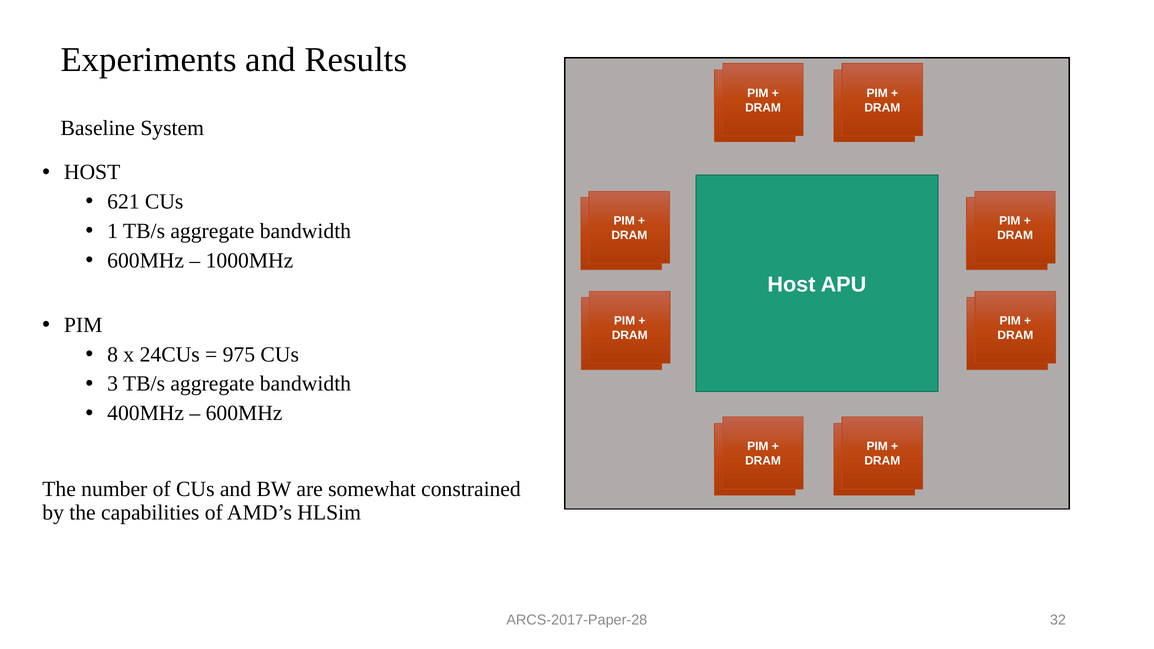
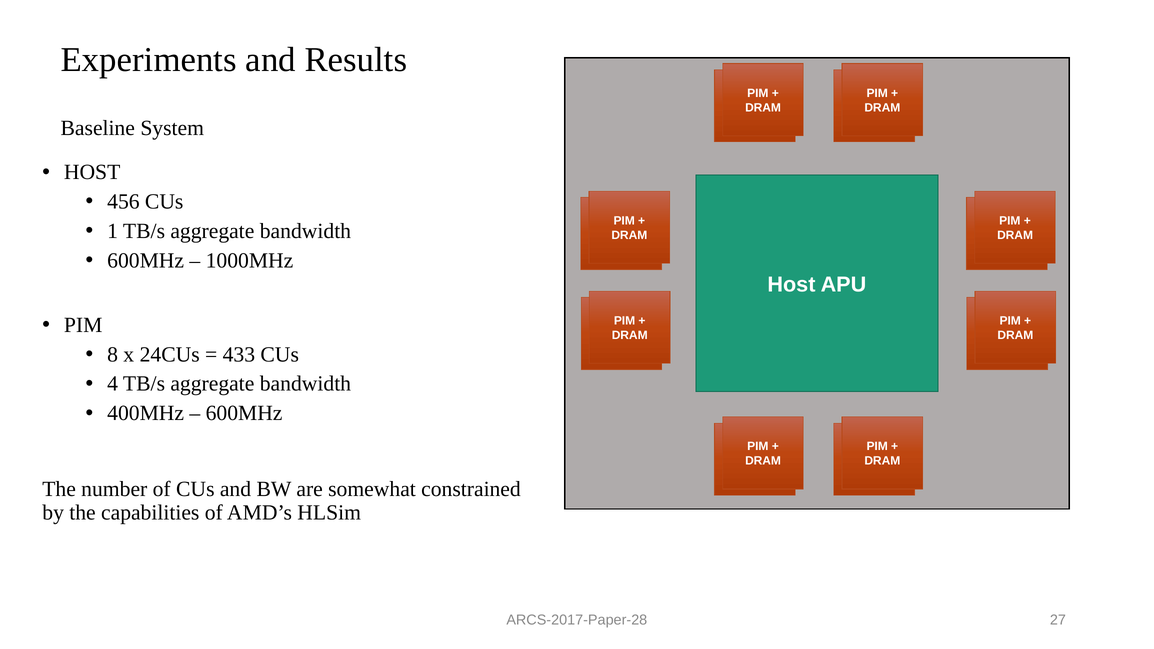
621: 621 -> 456 (123, 202)
975: 975 -> 433 (239, 355)
3: 3 -> 4 (113, 384)
32: 32 -> 27 (1058, 620)
